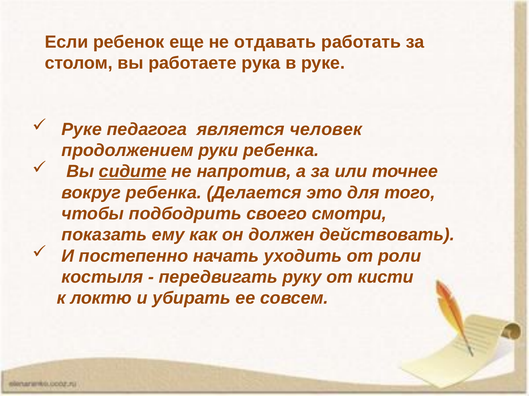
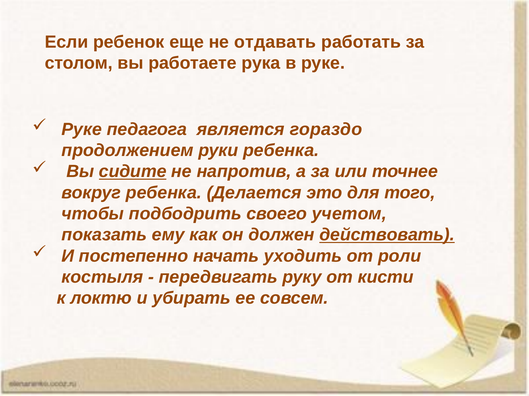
человек: человек -> гораздо (326, 129)
смотри: смотри -> учетом (349, 214)
действовать underline: none -> present (387, 235)
